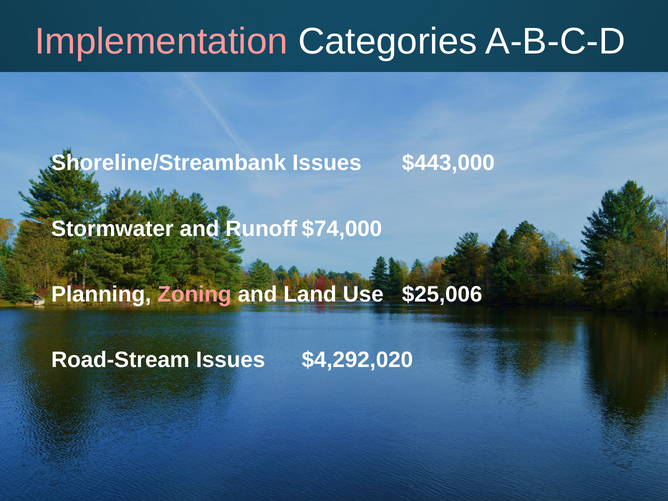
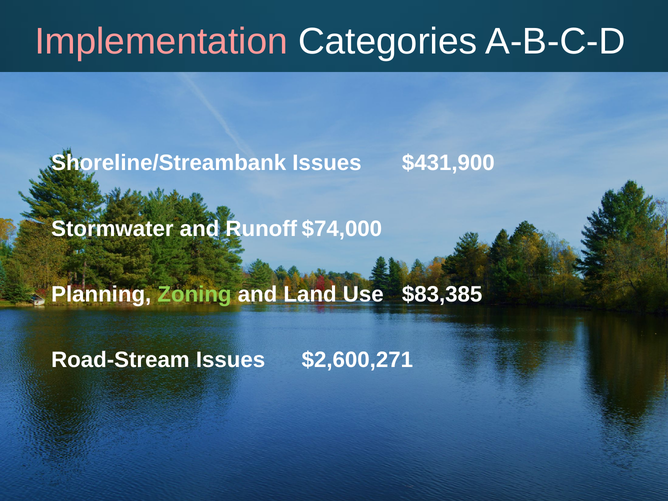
$443,000: $443,000 -> $431,900 (448, 163)
Zoning colour: pink -> light green (195, 294)
$25,006: $25,006 -> $83,385 (442, 294)
$4,292,020: $4,292,020 -> $2,600,271 (357, 360)
